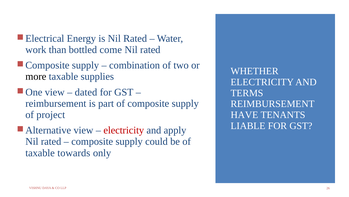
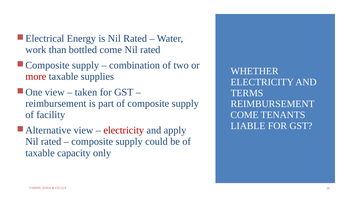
more colour: black -> red (36, 76)
dated: dated -> taken (86, 92)
project: project -> facility (51, 114)
HAVE: HAVE -> COME (245, 114)
towards: towards -> capacity (74, 152)
